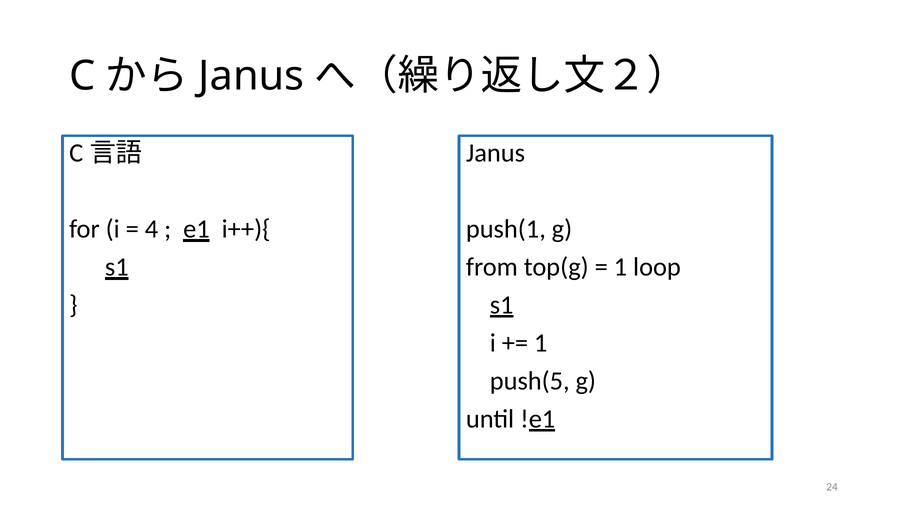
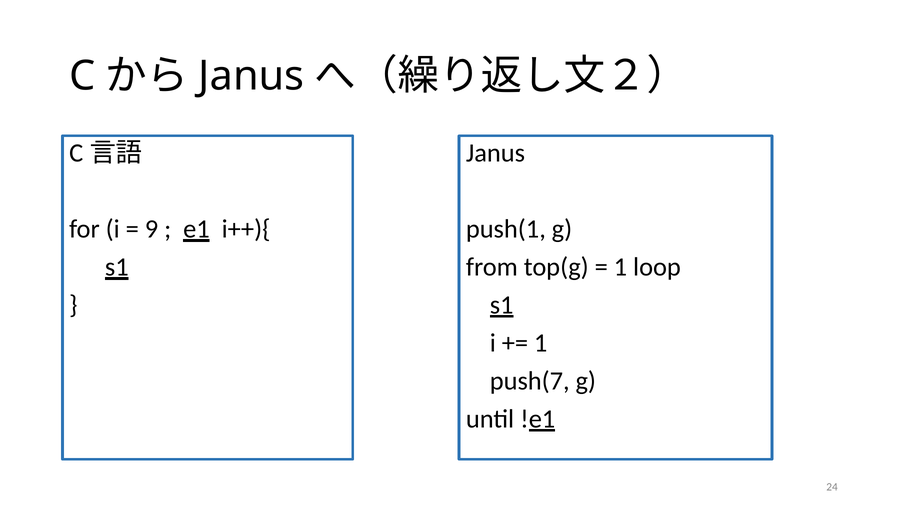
4: 4 -> 9 (152, 229)
push(5: push(5 -> push(7 (530, 381)
